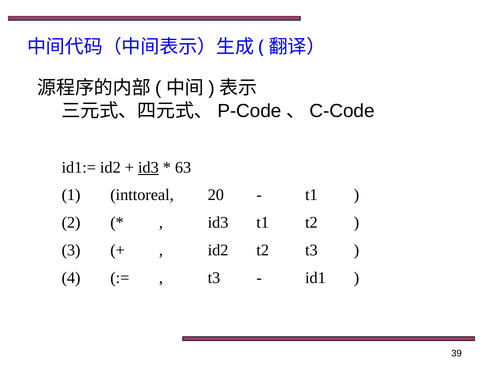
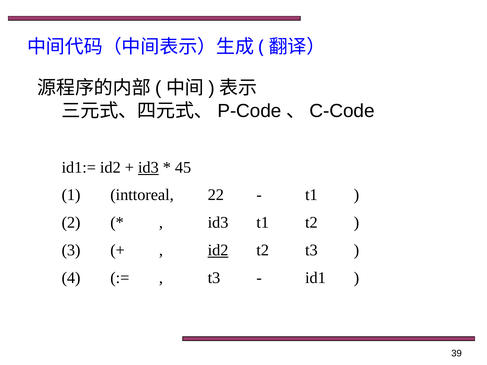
63: 63 -> 45 (183, 168)
20: 20 -> 22 (216, 195)
id2 underline: none -> present (218, 250)
